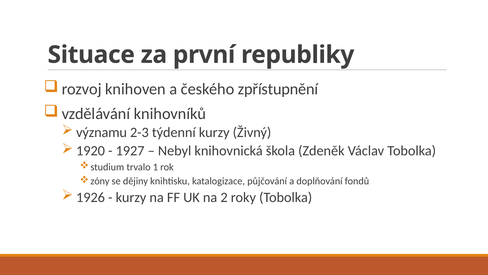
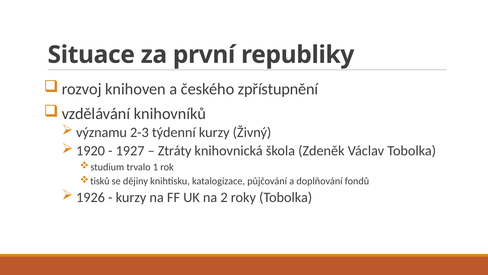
Nebyl: Nebyl -> Ztráty (175, 151)
zóny: zóny -> tisků (100, 181)
